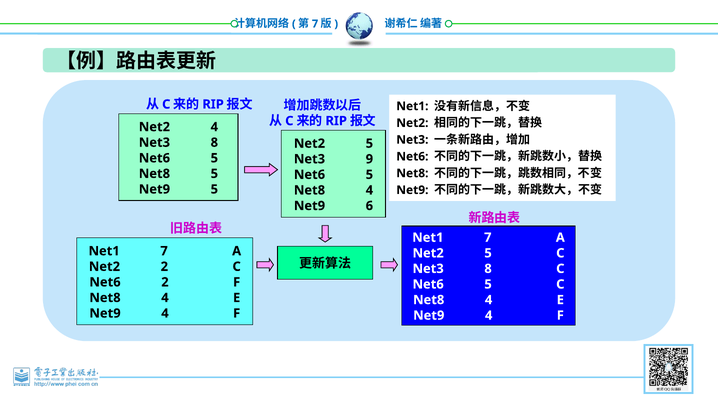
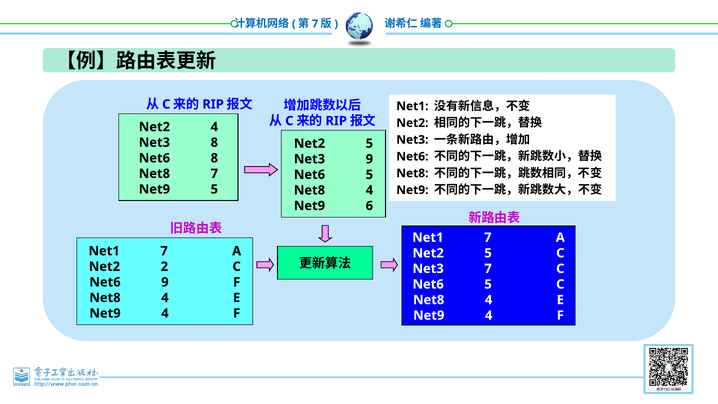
5: 5 -> 8 (214, 158)
Net8 5: 5 -> 7 (214, 174)
8: 8 -> 7 (488, 269)
Net6 2: 2 -> 9 (165, 282)
